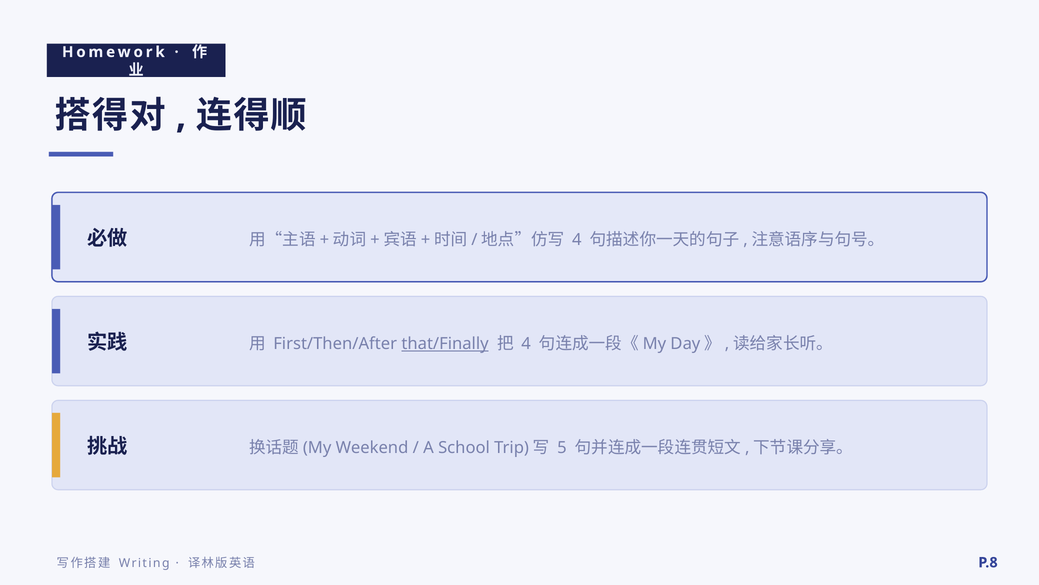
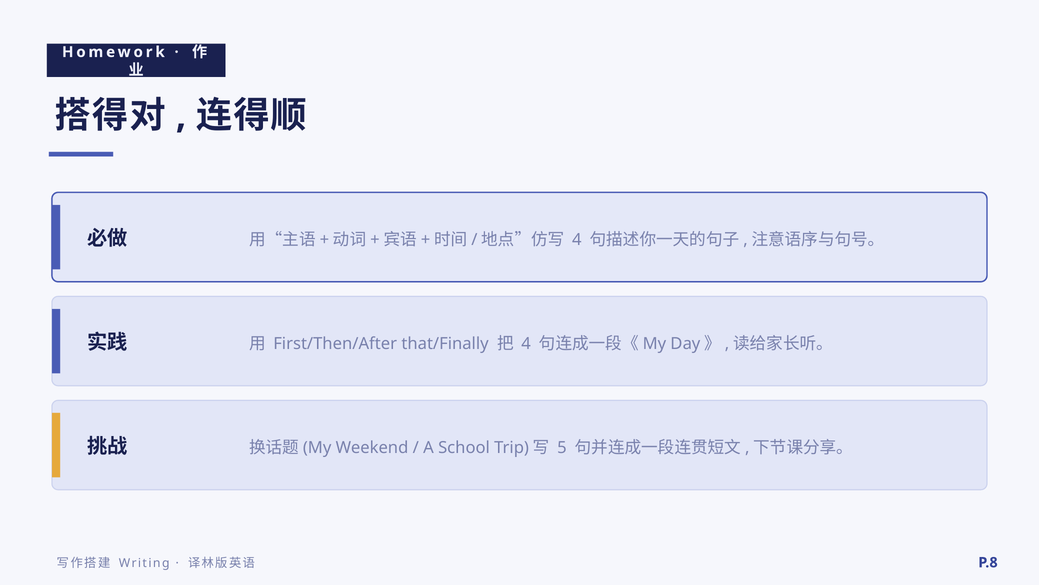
that/Finally underline: present -> none (445, 343)
